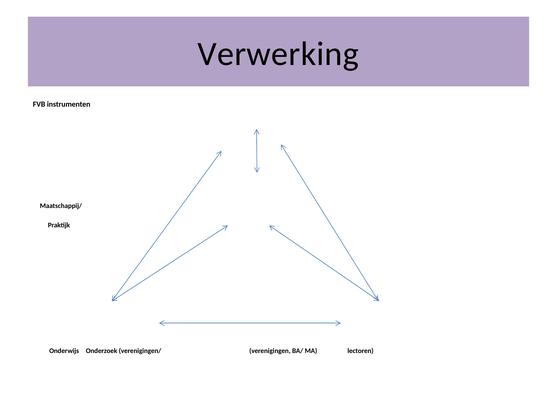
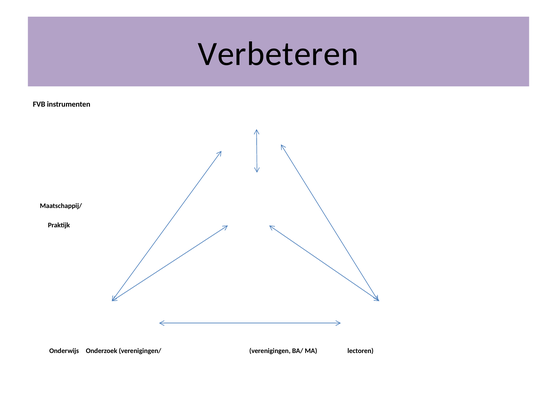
Verwerking: Verwerking -> Verbeteren (278, 54)
